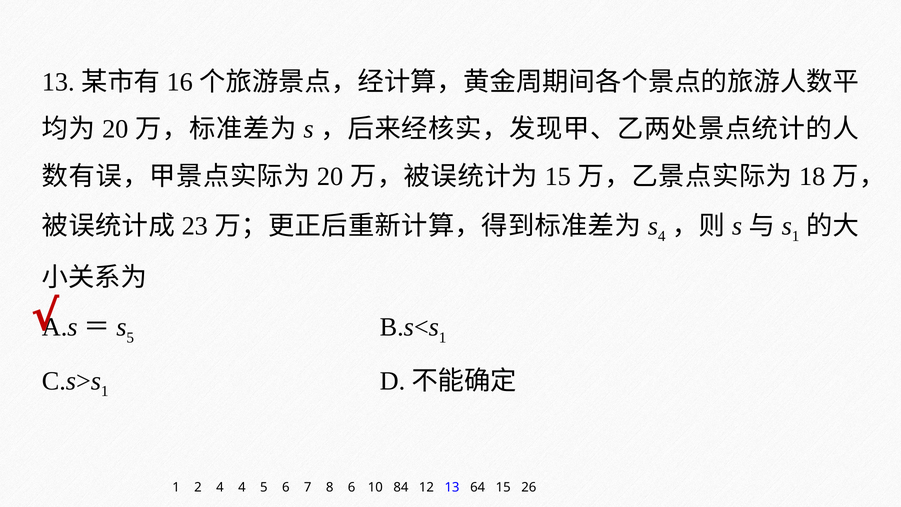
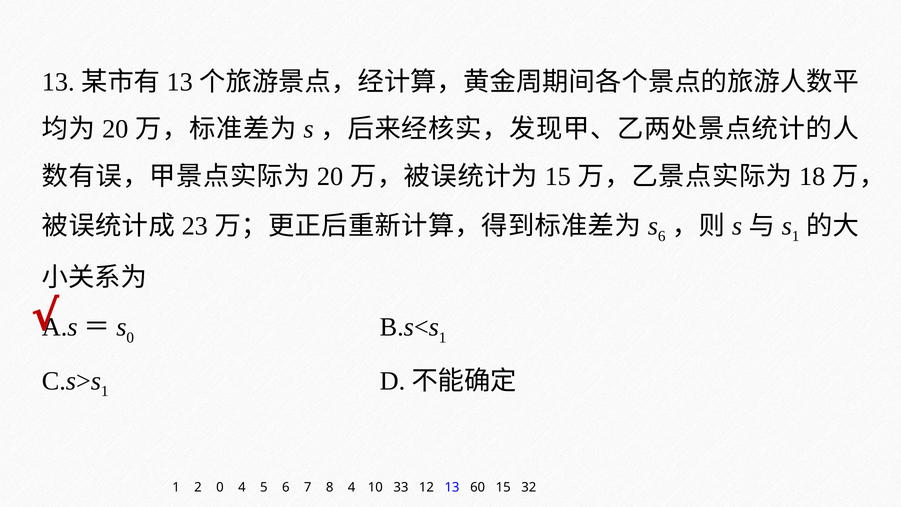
16: 16 -> 13 (180, 82)
4: 4 -> 6 (662, 236)
5: 5 -> 0 (130, 337)
2 4: 4 -> 0 (220, 487)
8 6: 6 -> 4 (352, 487)
84: 84 -> 33 (401, 487)
64: 64 -> 60 (478, 487)
26: 26 -> 32 (529, 487)
